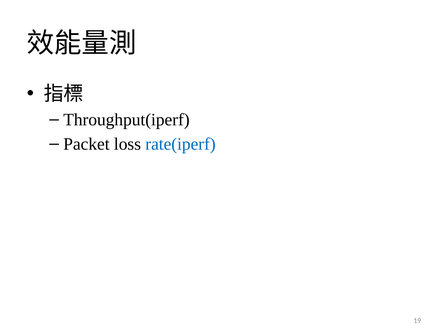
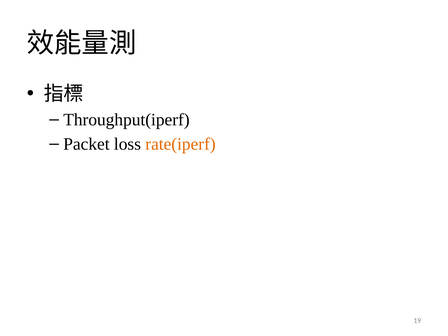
rate(iperf colour: blue -> orange (180, 144)
